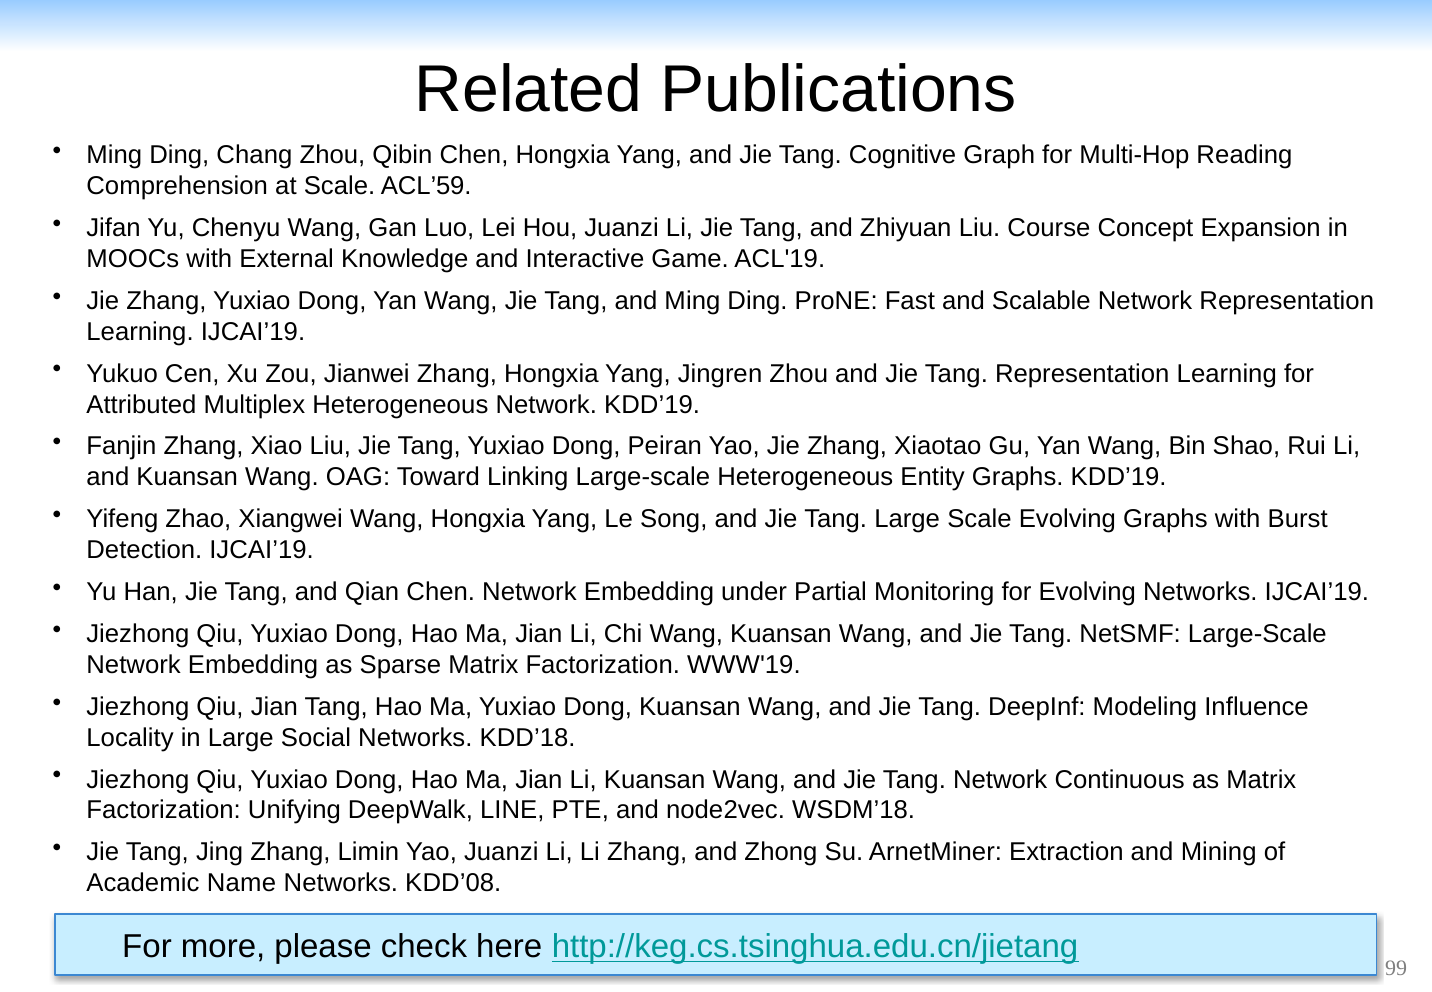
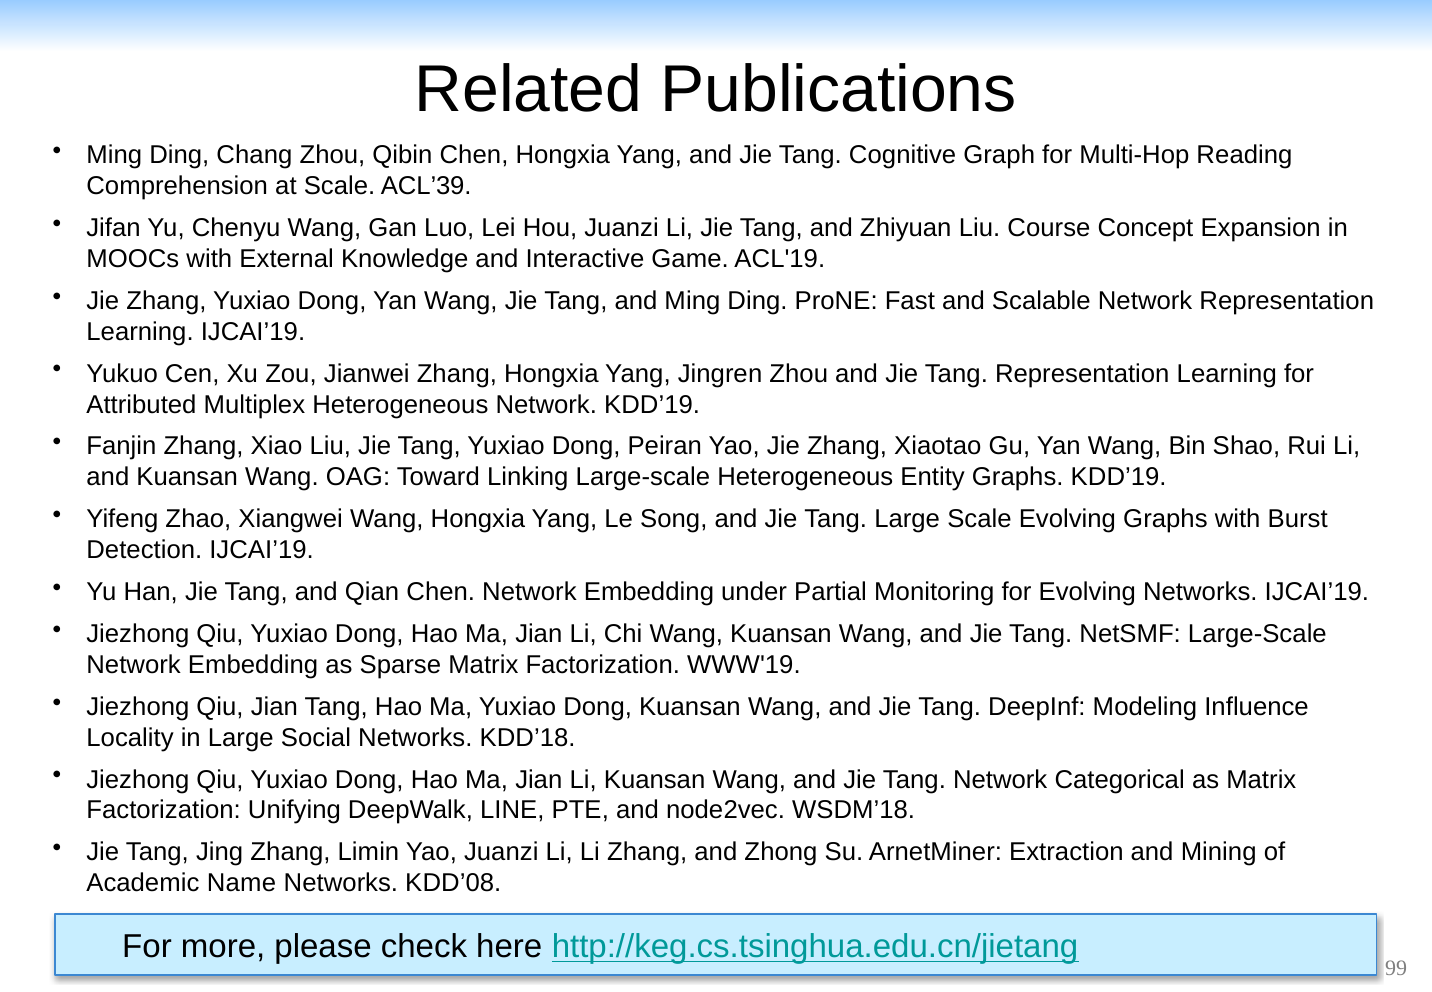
ACL’59: ACL’59 -> ACL’39 (426, 186)
Continuous: Continuous -> Categorical (1120, 779)
